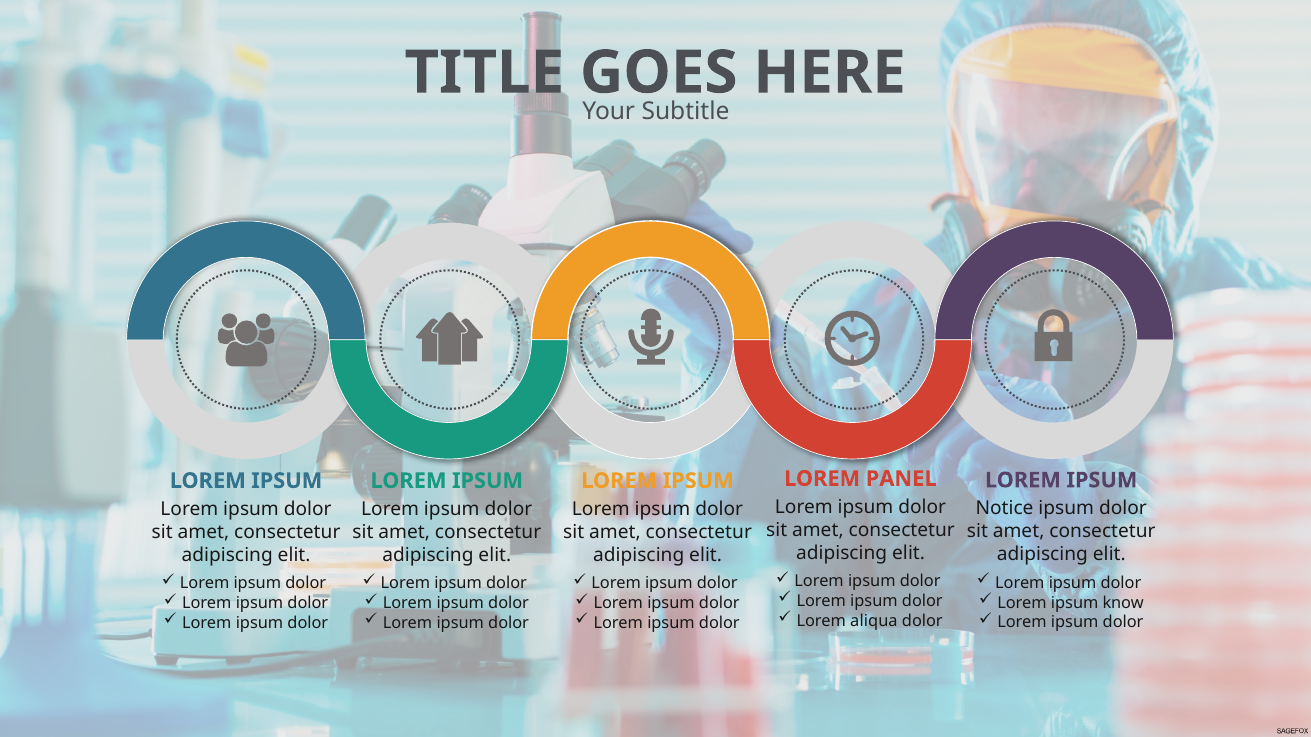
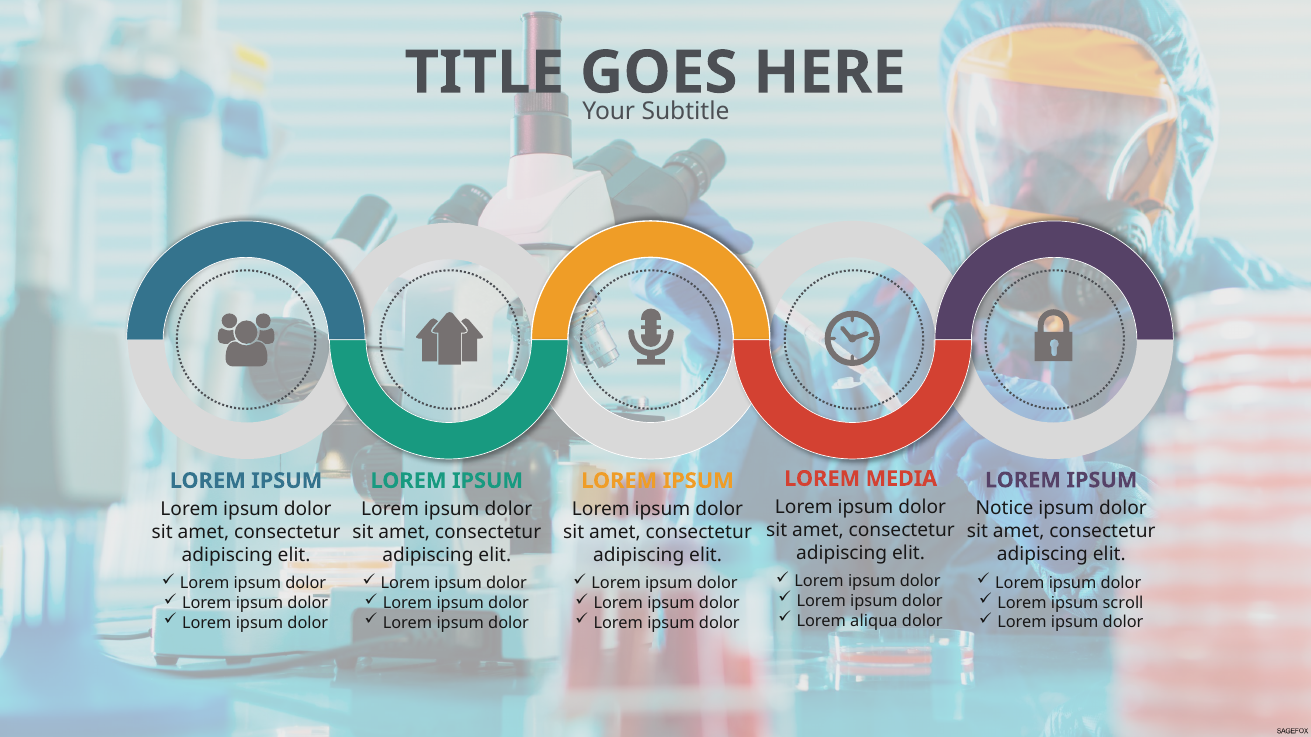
PANEL: PANEL -> MEDIA (901, 479)
know: know -> scroll (1123, 603)
